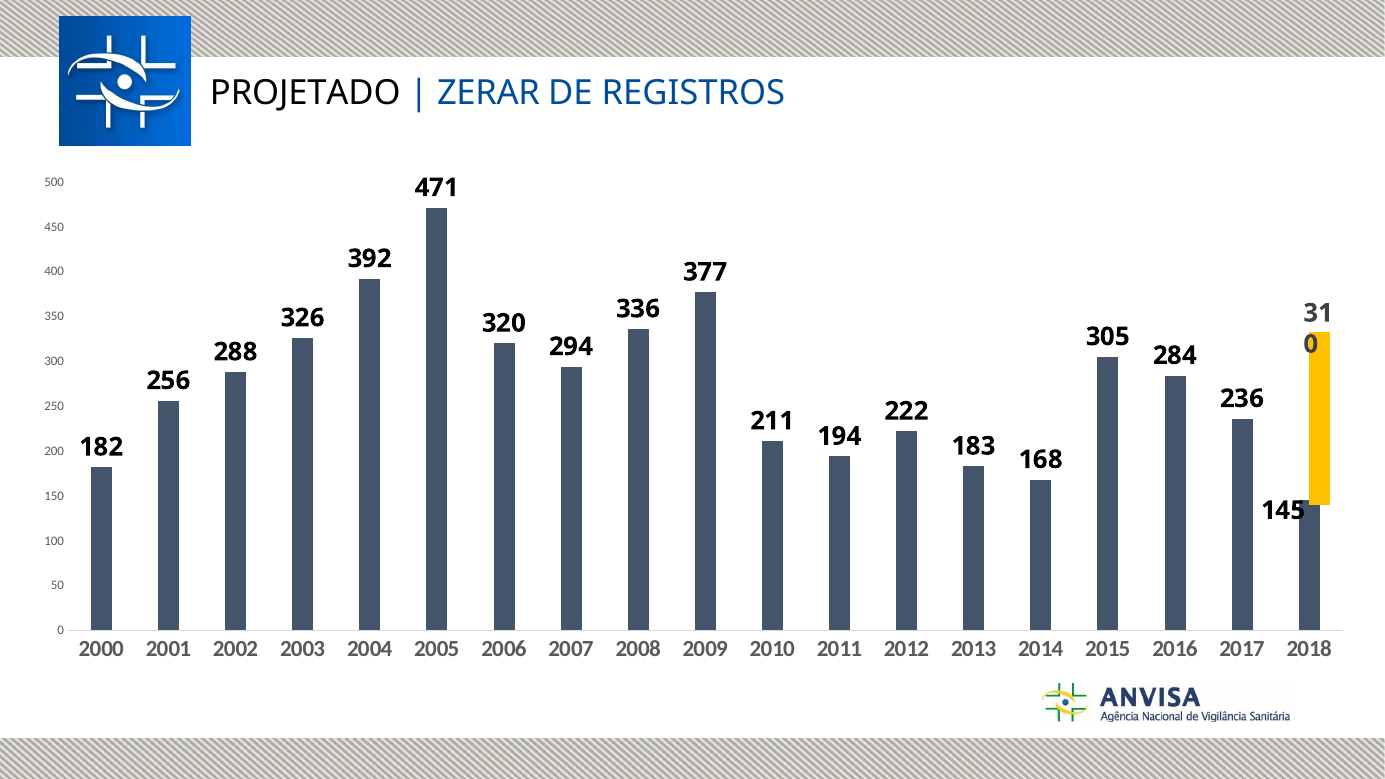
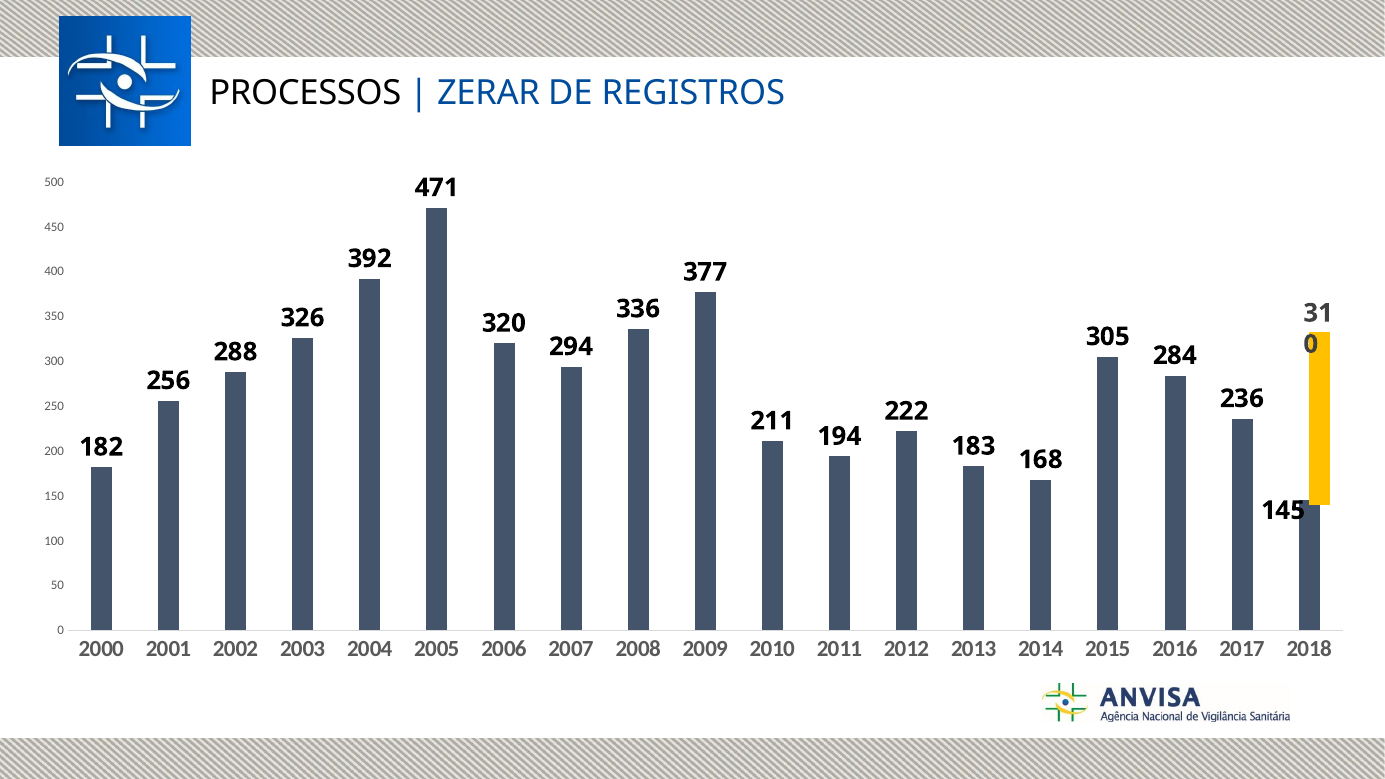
PROJETADO: PROJETADO -> PROCESSOS (305, 93)
